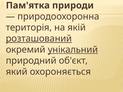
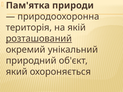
унікальний underline: present -> none (73, 50)
